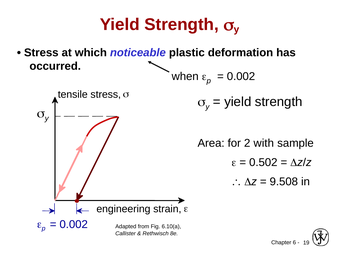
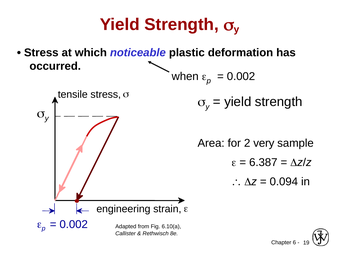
with: with -> very (264, 143)
0.502: 0.502 -> 6.387 (263, 163)
9.508: 9.508 -> 0.094 (284, 182)
